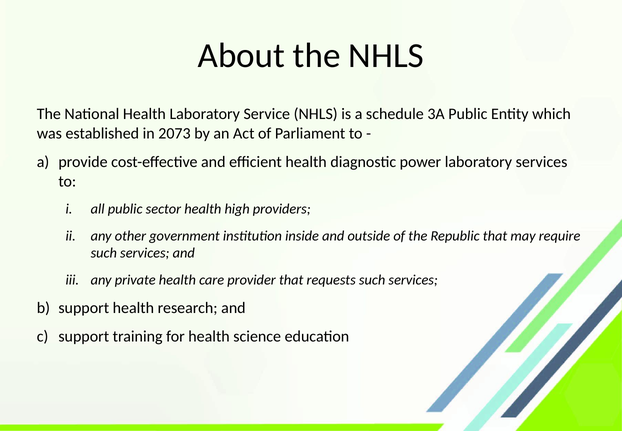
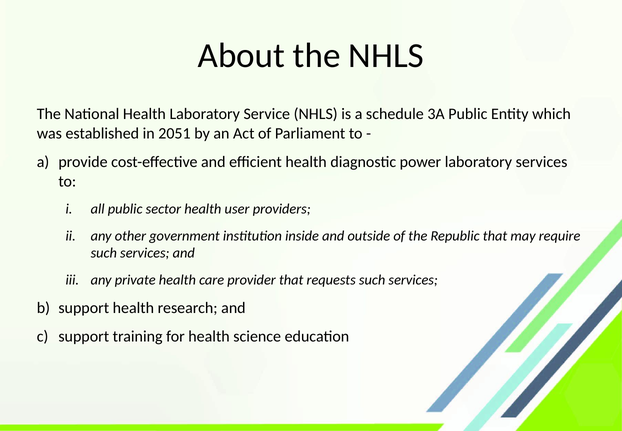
2073: 2073 -> 2051 (174, 133)
high: high -> user (237, 209)
